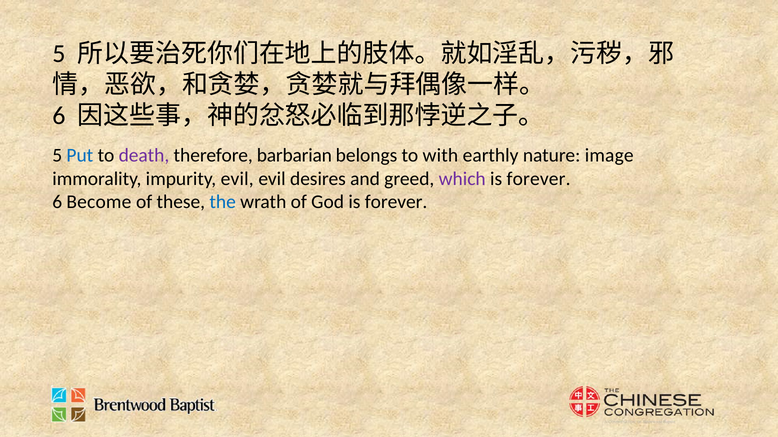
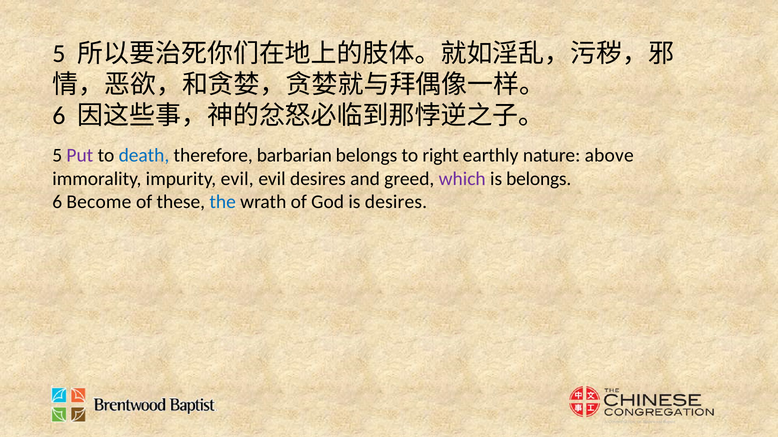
Put colour: blue -> purple (80, 156)
death colour: purple -> blue (144, 156)
with: with -> right (441, 156)
image: image -> above (609, 156)
forever: forever -> belongs (539, 179)
God is forever: forever -> desires (396, 202)
